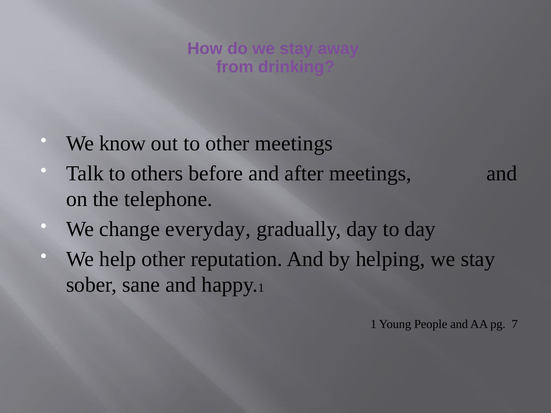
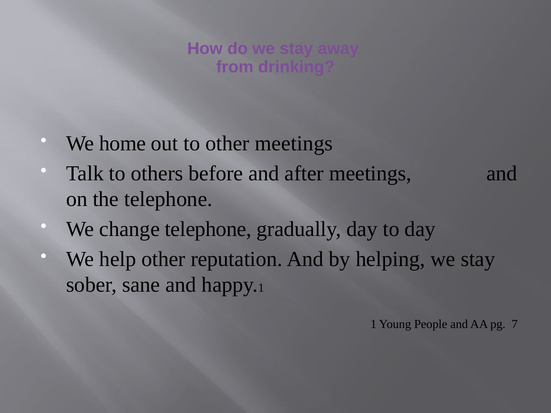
know: know -> home (123, 144)
change everyday: everyday -> telephone (208, 229)
